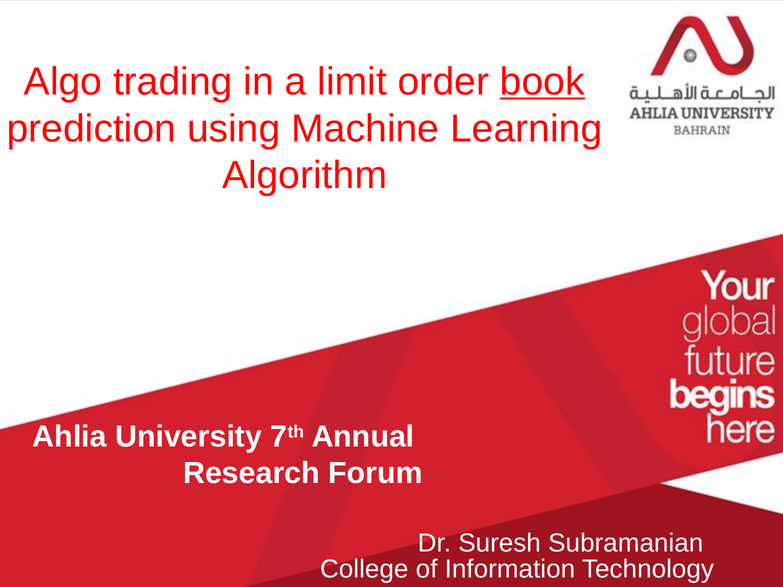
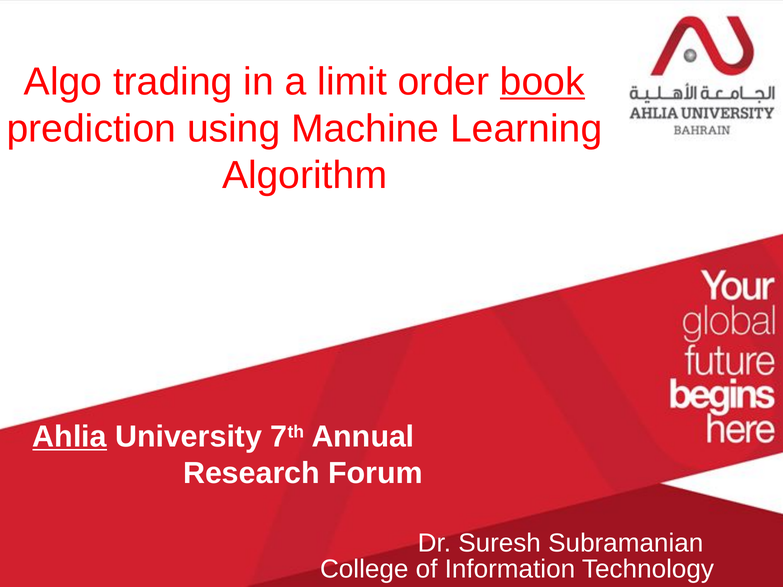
Ahlia underline: none -> present (70, 437)
